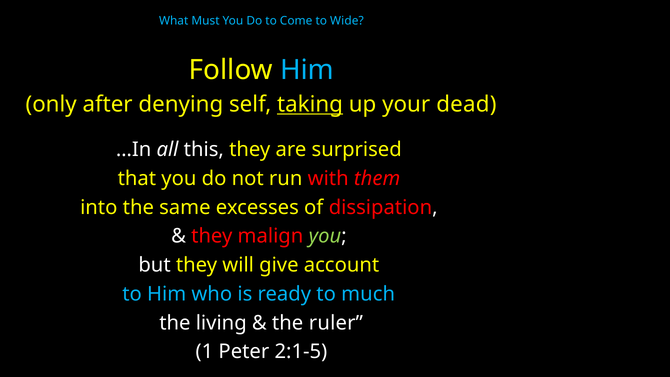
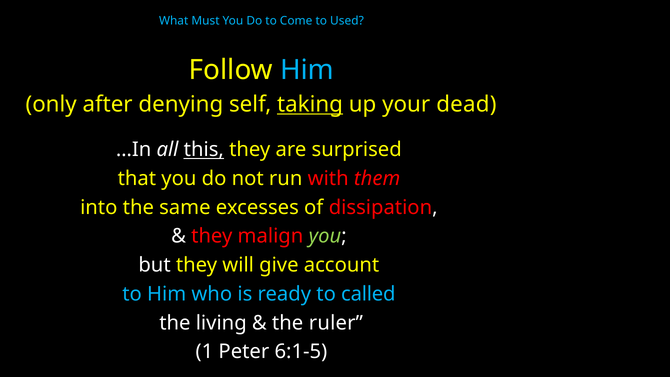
Wide: Wide -> Used (347, 21)
this underline: none -> present (204, 150)
much: much -> called (368, 294)
2:1-5: 2:1-5 -> 6:1-5 (301, 352)
